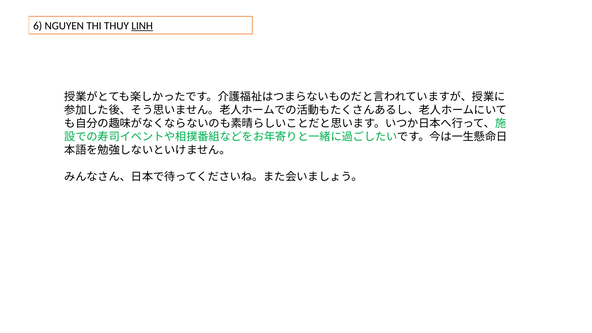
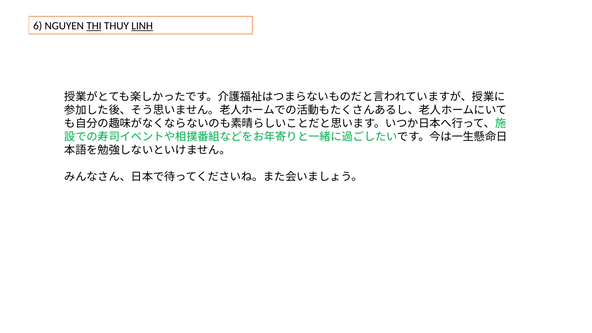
THI underline: none -> present (94, 26)
